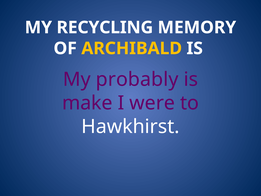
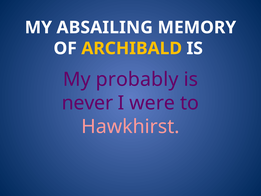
RECYCLING: RECYCLING -> ABSAILING (105, 27)
make: make -> never (87, 103)
Hawkhirst colour: white -> pink (130, 126)
